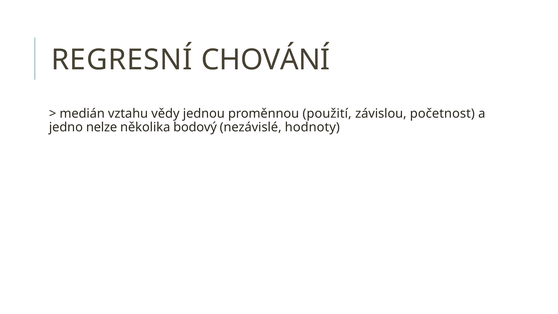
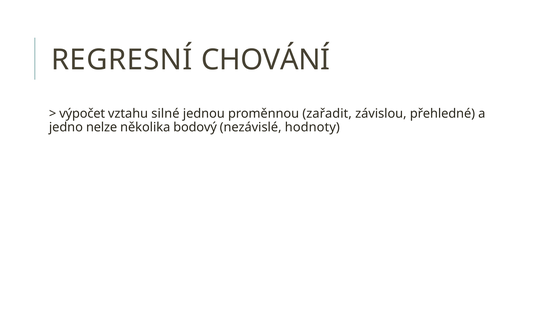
medián: medián -> výpočet (82, 114)
vědy: vědy -> silné (165, 114)
použití: použití -> zařadit (327, 114)
početnost: početnost -> přehledné (442, 114)
